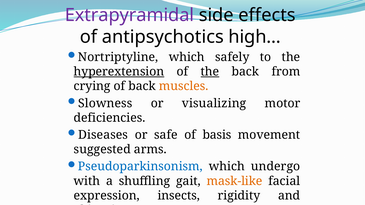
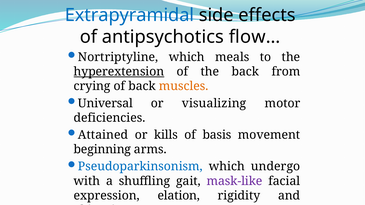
Extrapyramidal colour: purple -> blue (130, 15)
high…: high… -> flow… (255, 37)
safely: safely -> meals (232, 57)
the underline: present -> none (210, 72)
Slowness: Slowness -> Universal (105, 103)
Diseases: Diseases -> Attained (103, 135)
safe: safe -> kills (166, 135)
suggested: suggested -> beginning (102, 150)
mask-like colour: orange -> purple (235, 181)
insects: insects -> elation (179, 196)
